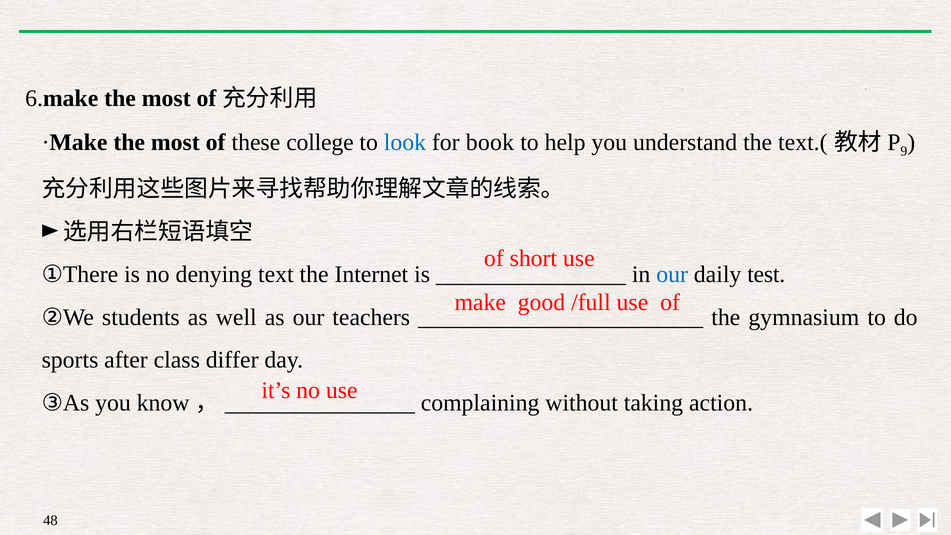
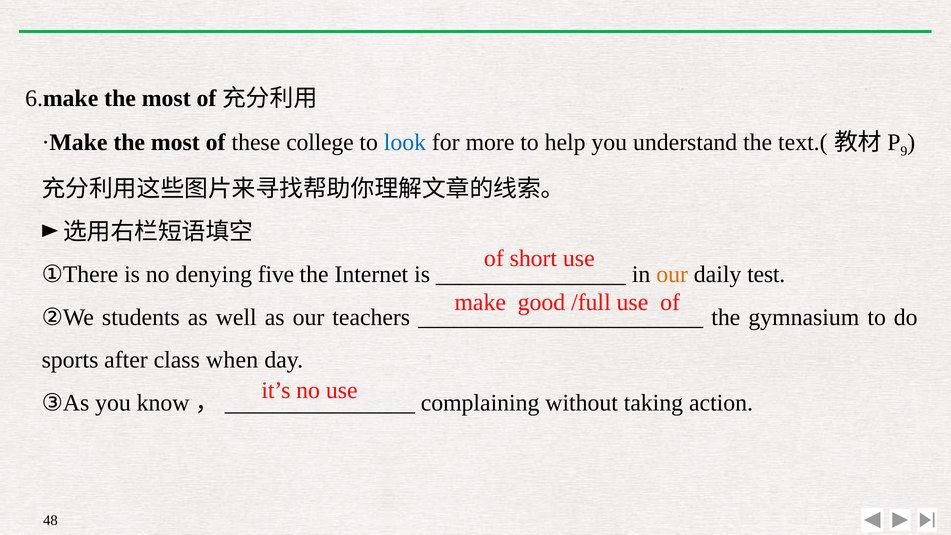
book: book -> more (490, 142)
text: text -> five (276, 274)
our colour: blue -> orange (672, 274)
differ: differ -> when (232, 360)
